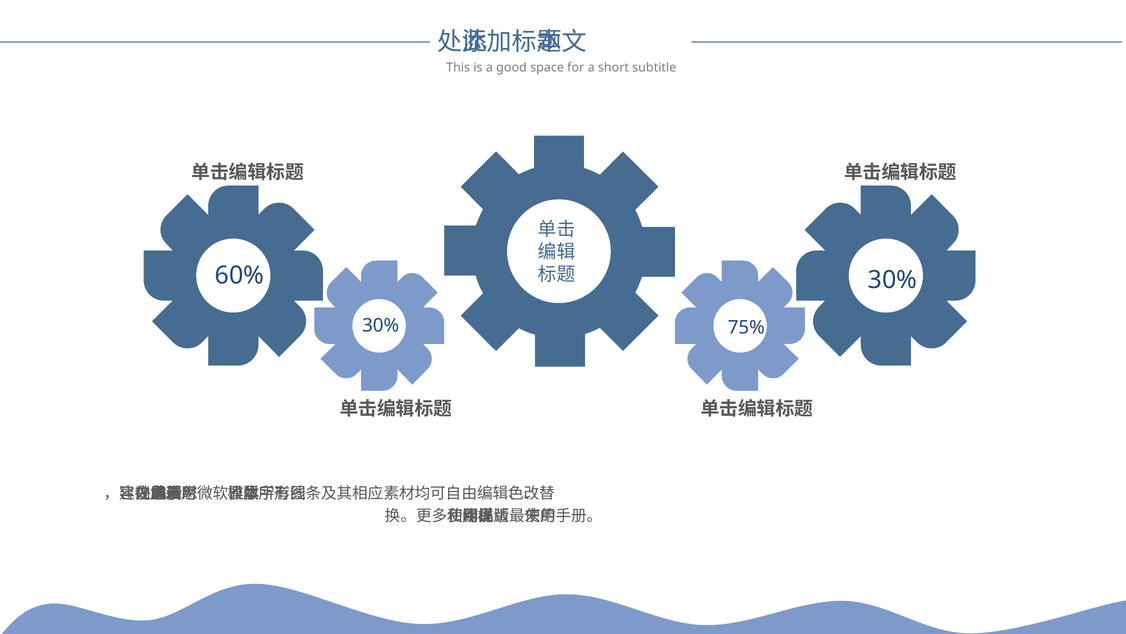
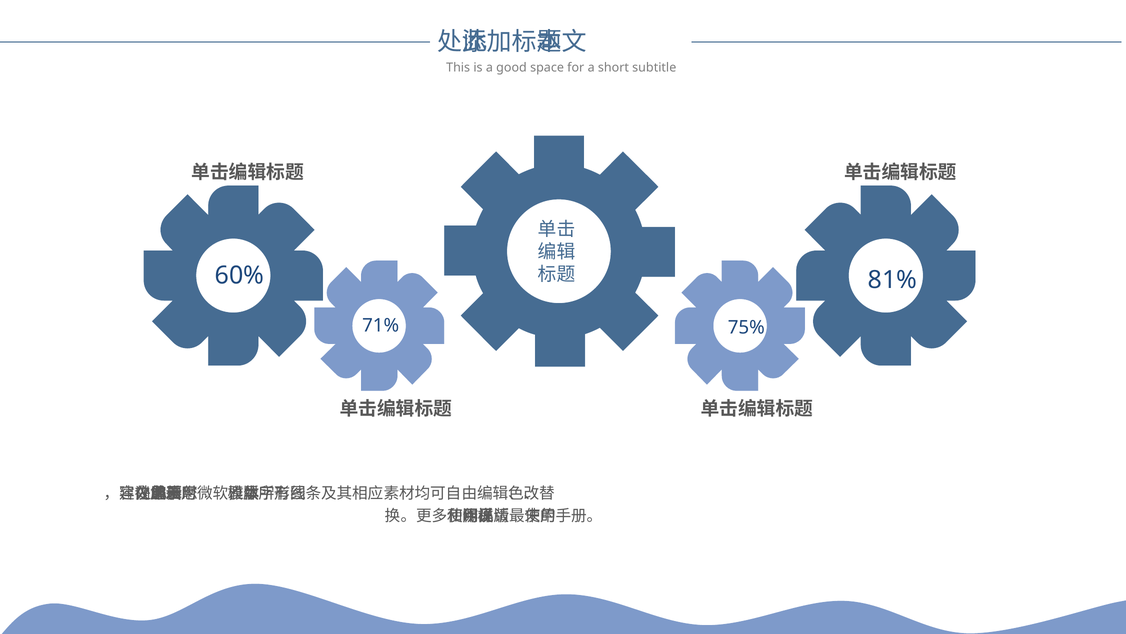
30%: 30% -> 81% (893, 280)
30%: 30% -> 71% (381, 325)
